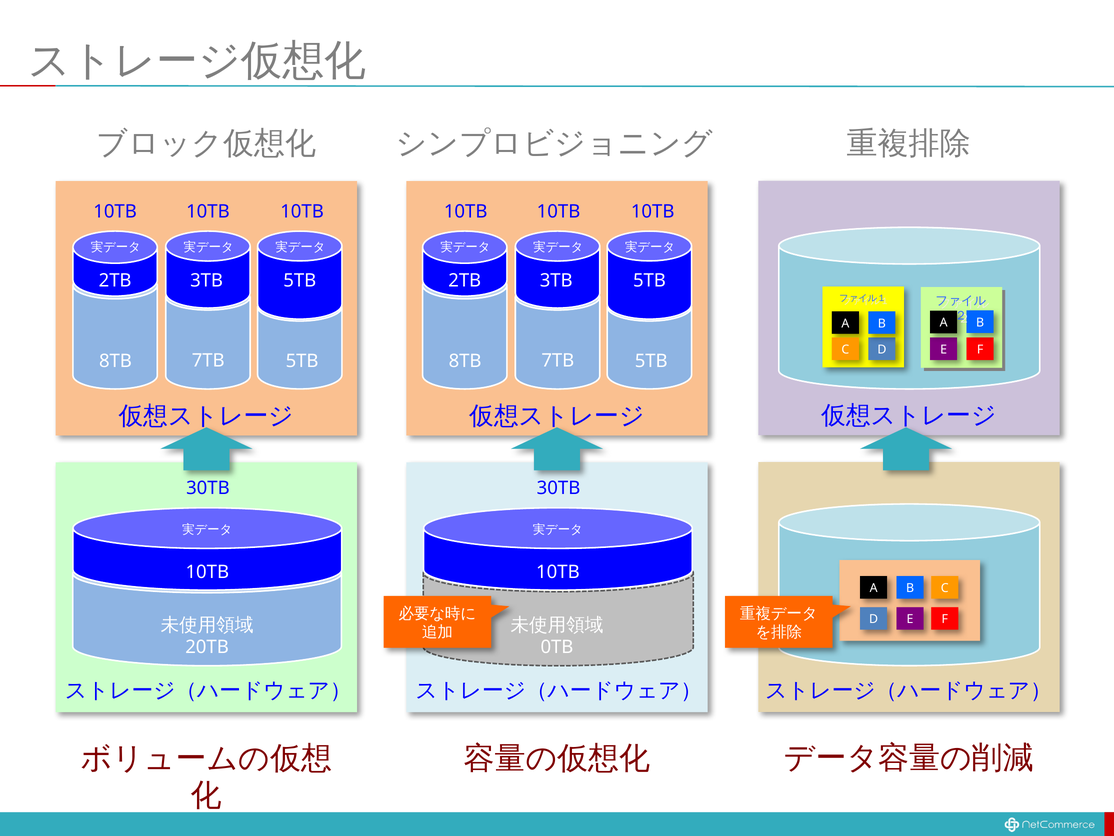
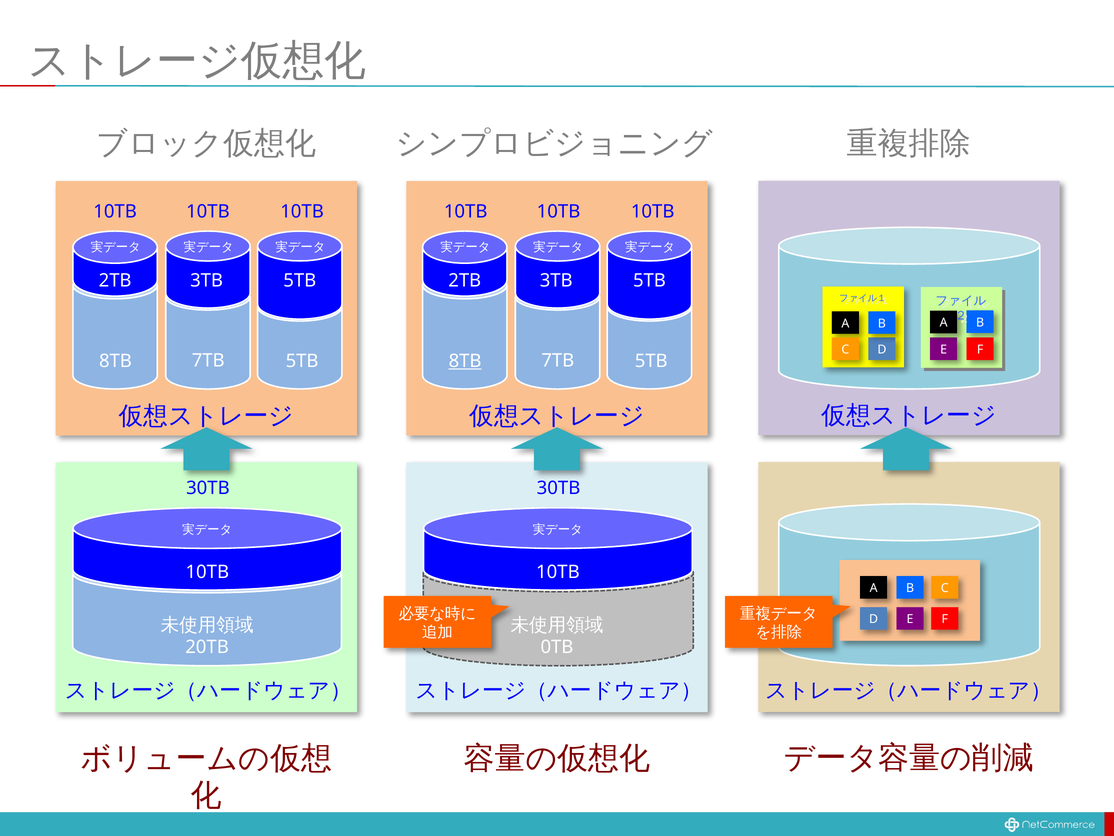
8TB underline: none -> present (465, 361)
